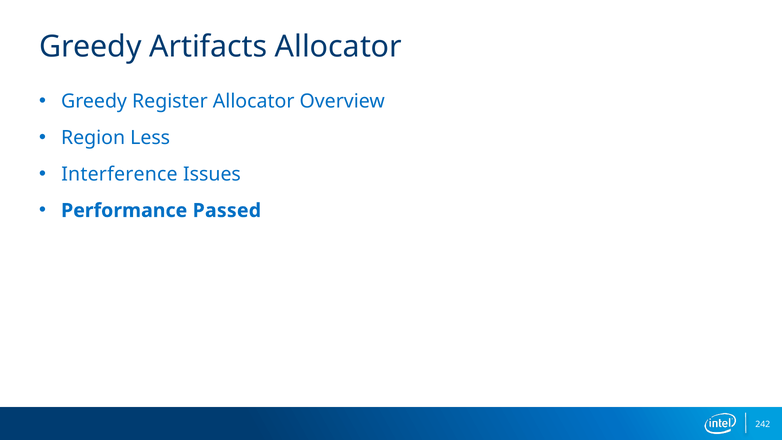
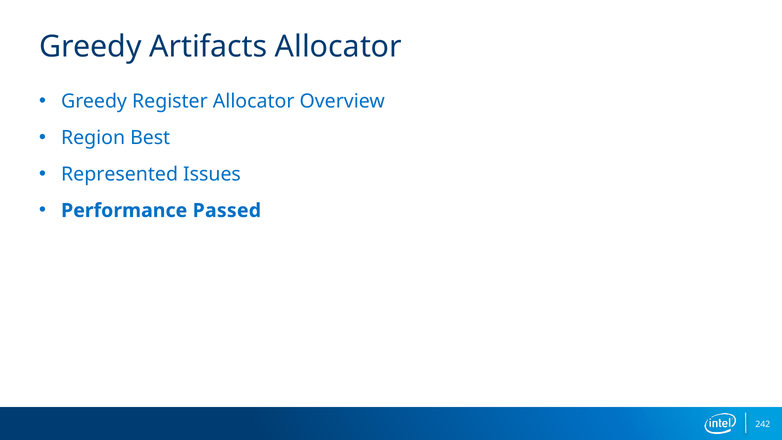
Less: Less -> Best (150, 138)
Interference: Interference -> Represented (120, 174)
